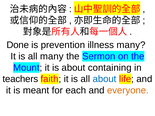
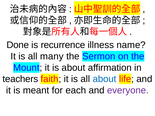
prevention: prevention -> recurrence (63, 45)
illness many: many -> name (131, 45)
containing: containing -> affirmation (110, 68)
everyone colour: orange -> purple (128, 91)
